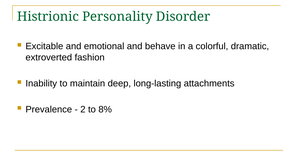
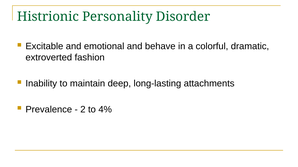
8%: 8% -> 4% (105, 110)
